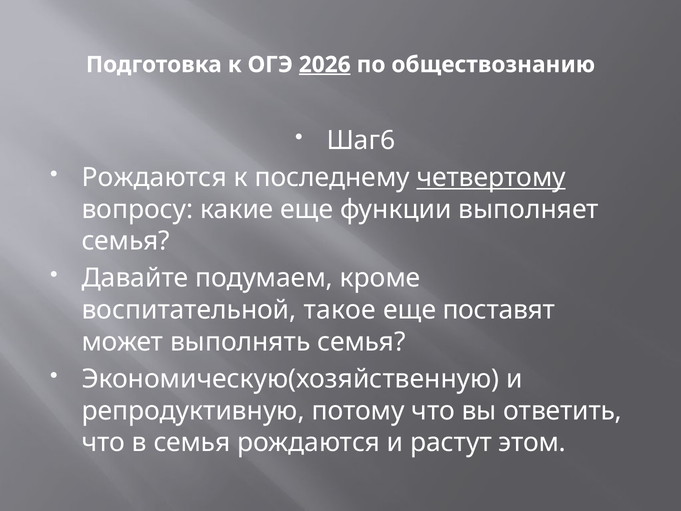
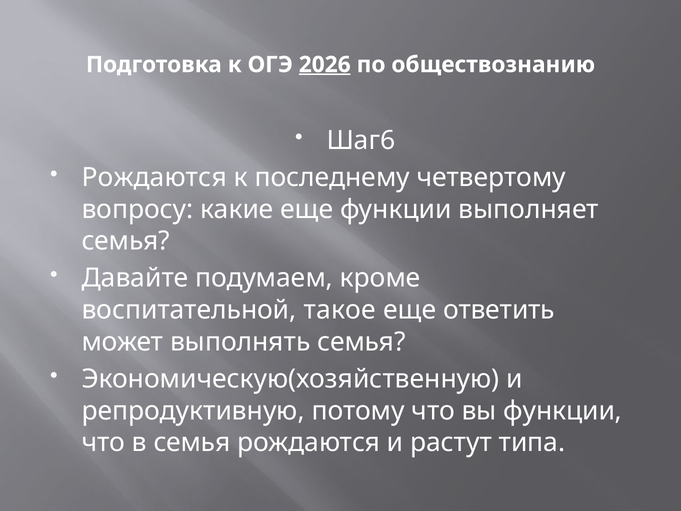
четвертому underline: present -> none (491, 177)
поставят: поставят -> ответить (499, 310)
вы ответить: ответить -> функции (563, 411)
этом: этом -> типа (532, 442)
